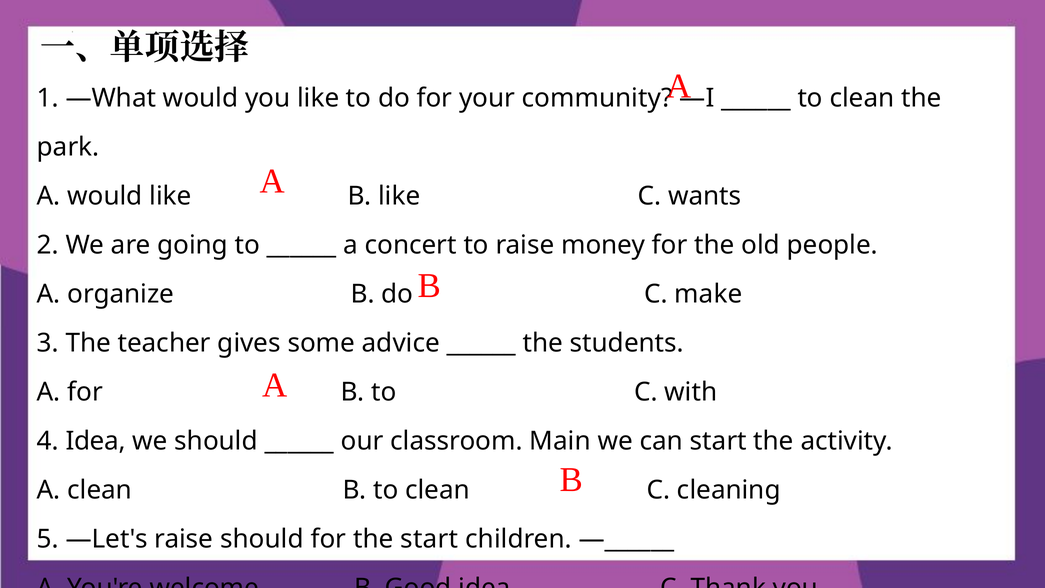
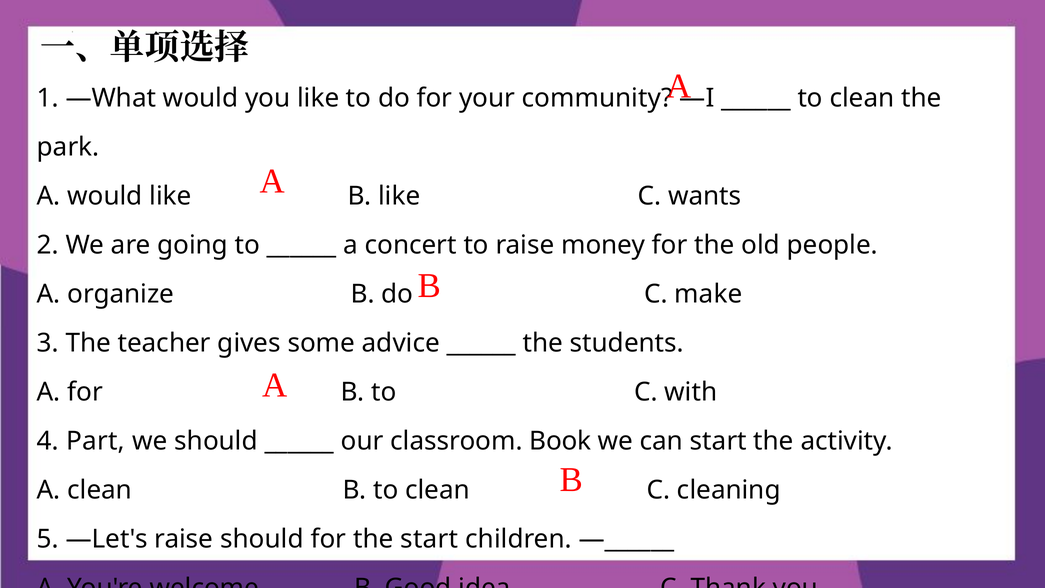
4 Idea: Idea -> Part (95, 441)
Main: Main -> Book (560, 441)
